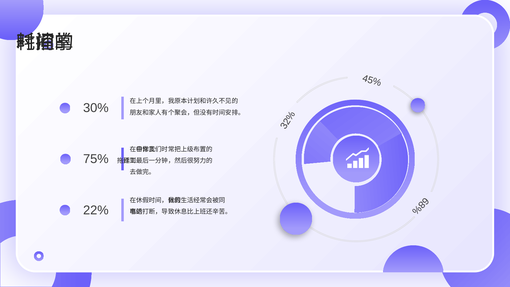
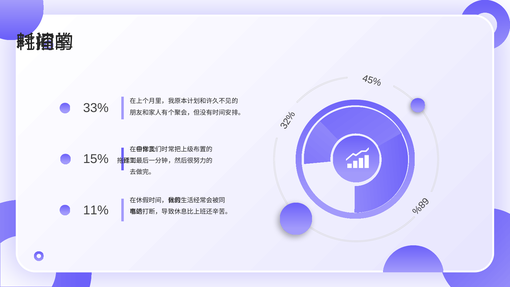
30%: 30% -> 33% (96, 108)
75%: 75% -> 15% (96, 159)
22%: 22% -> 11% (96, 210)
